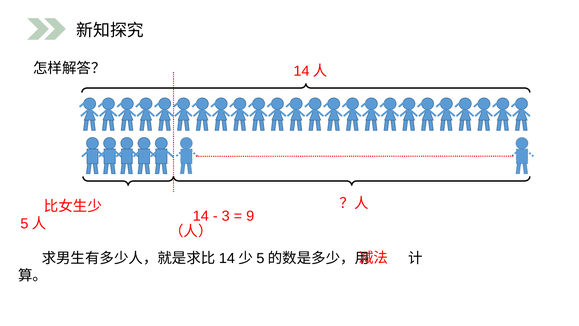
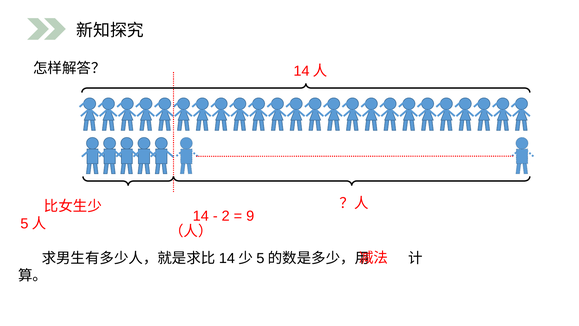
3: 3 -> 2 (226, 216)
